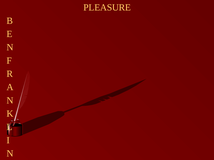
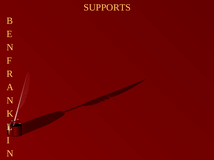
PLEASURE: PLEASURE -> SUPPORTS (107, 7)
